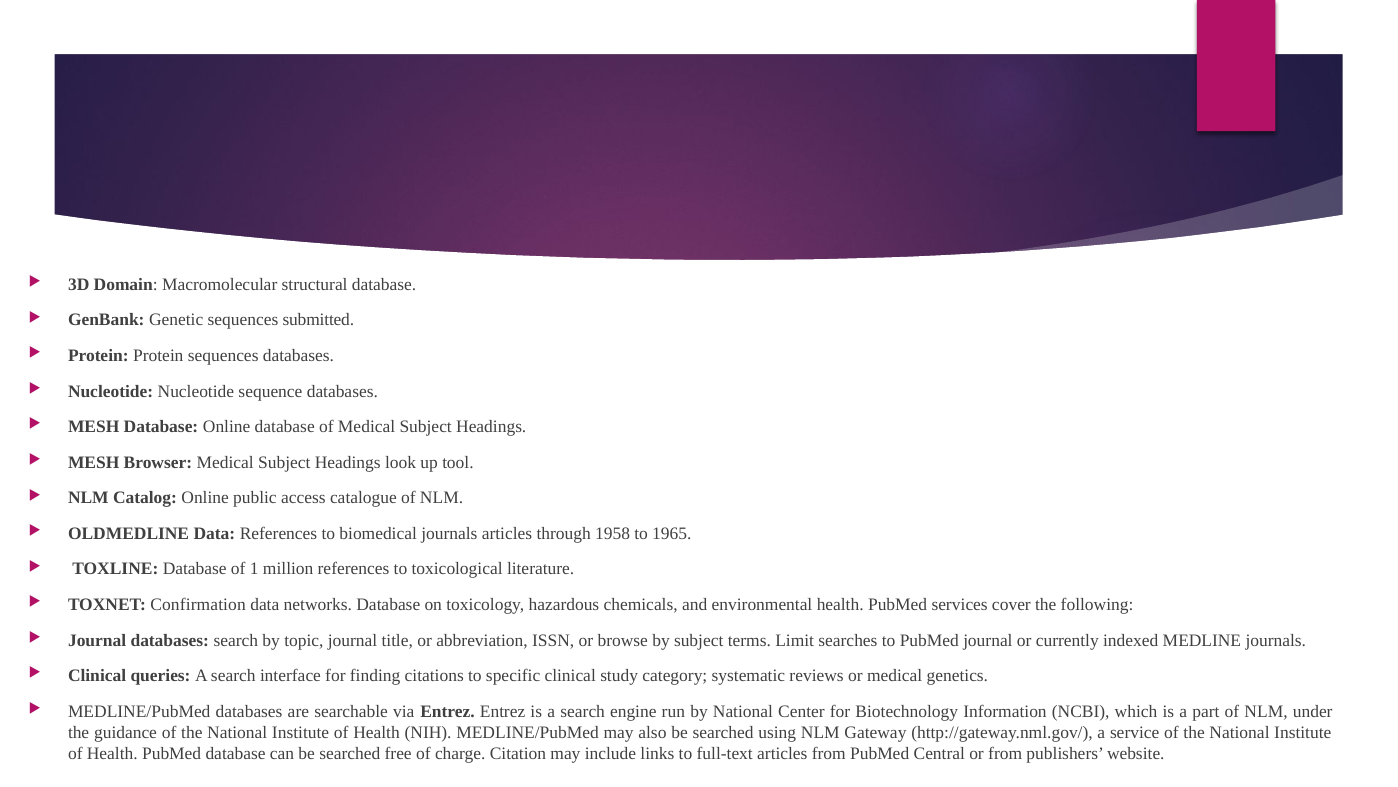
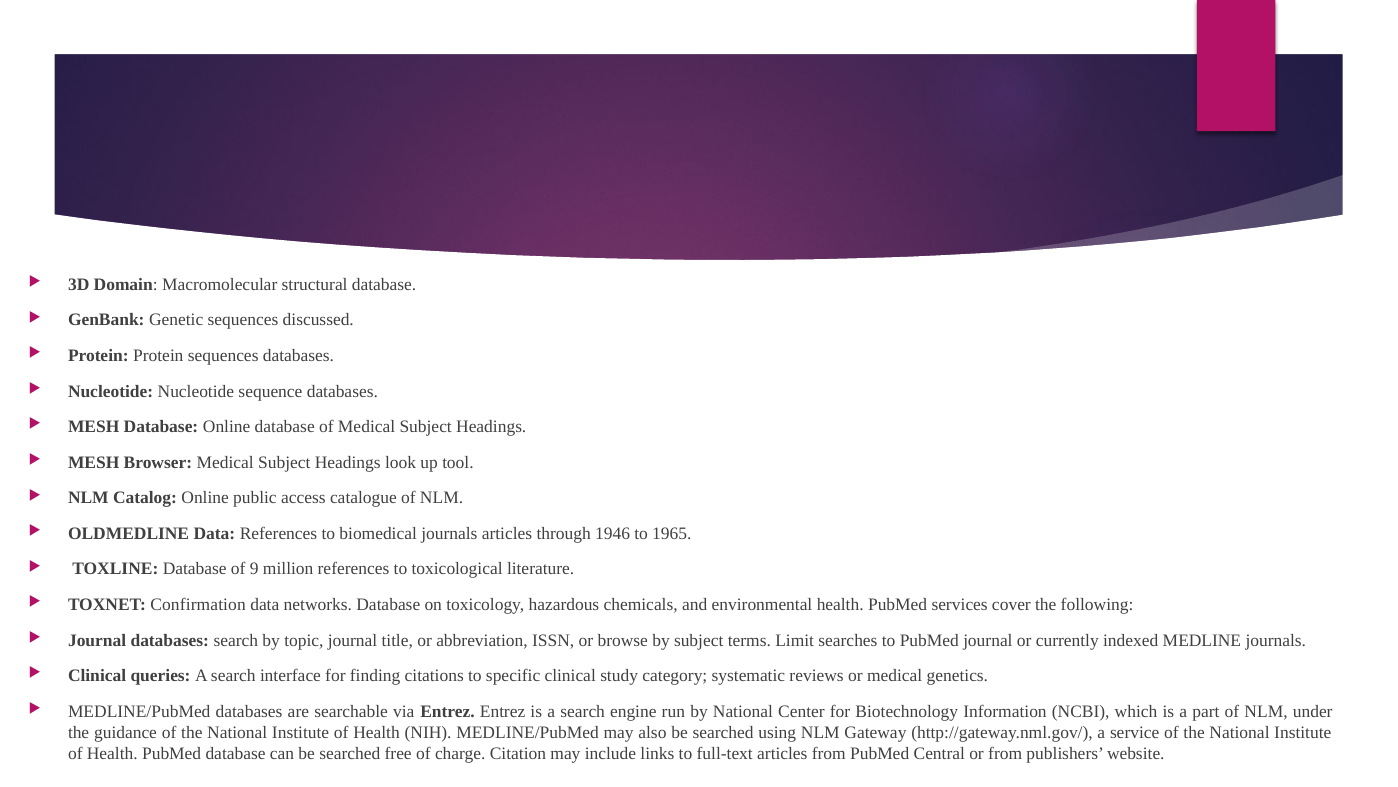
submitted: submitted -> discussed (318, 320)
1958: 1958 -> 1946 (613, 533)
1: 1 -> 9 (254, 569)
